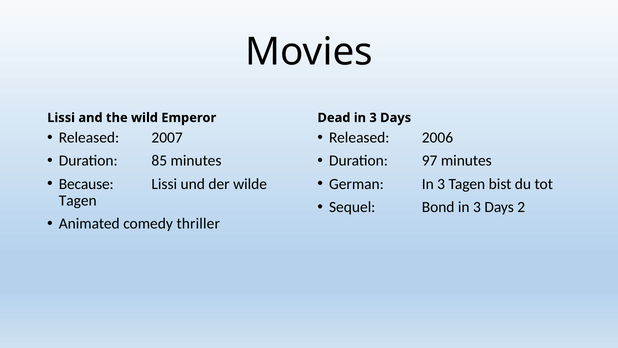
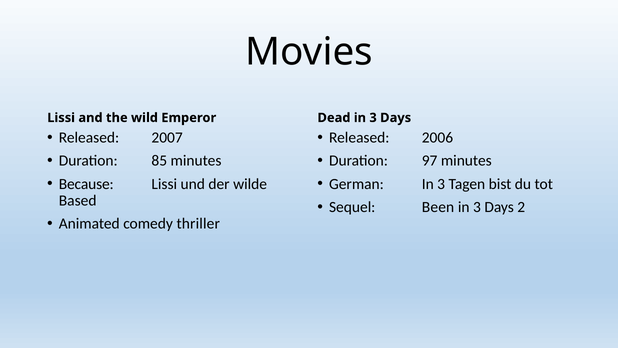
Tagen: Tagen -> Based (78, 200)
Bond: Bond -> Been (438, 207)
